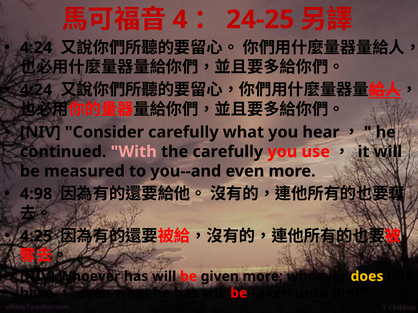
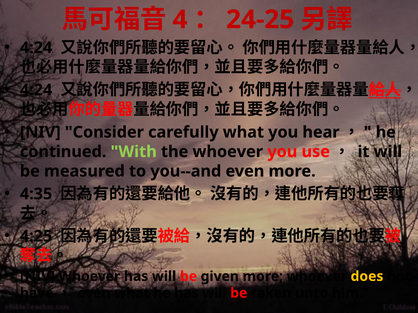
With colour: pink -> light green (134, 152)
the carefully: carefully -> whoever (228, 152)
4:98: 4:98 -> 4:35 (36, 194)
